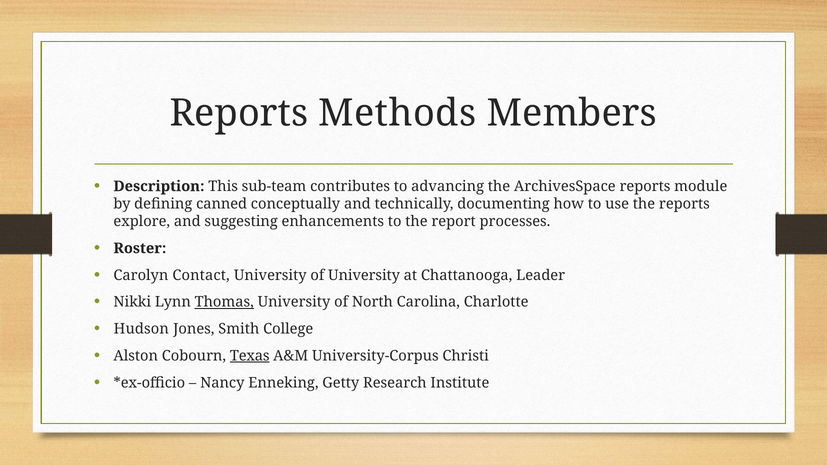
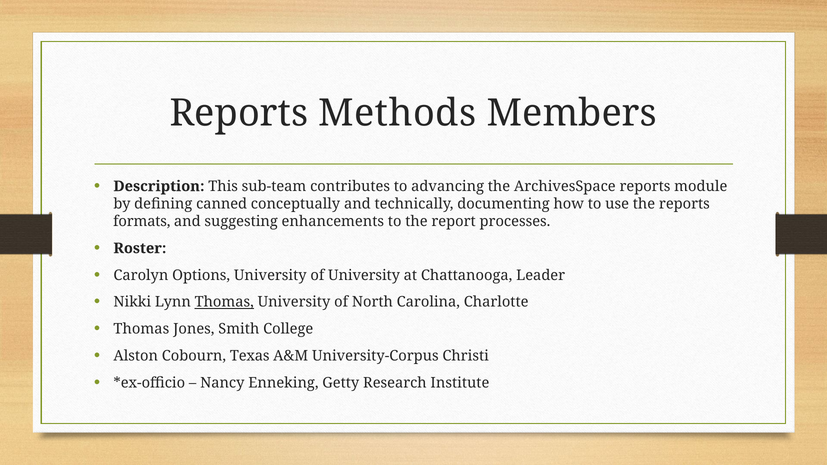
explore: explore -> formats (142, 222)
Contact: Contact -> Options (201, 275)
Hudson: Hudson -> Thomas (141, 329)
Texas underline: present -> none (250, 356)
